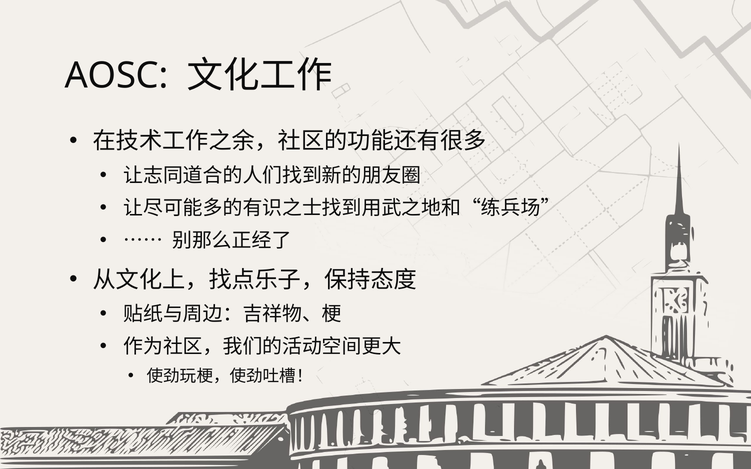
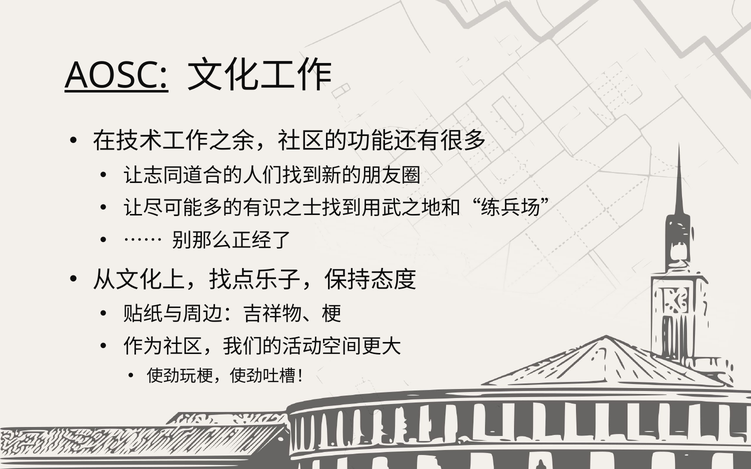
AOSC underline: none -> present (117, 76)
